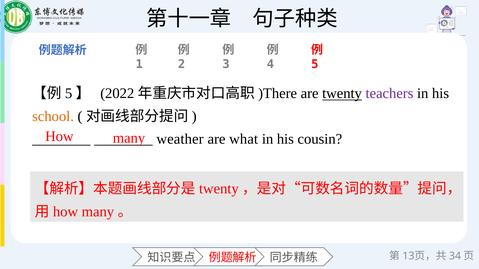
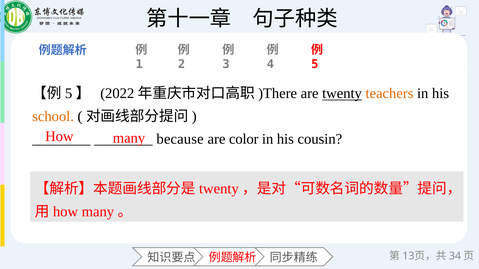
teachers colour: purple -> orange (389, 94)
weather: weather -> because (180, 139)
what: what -> color (244, 139)
